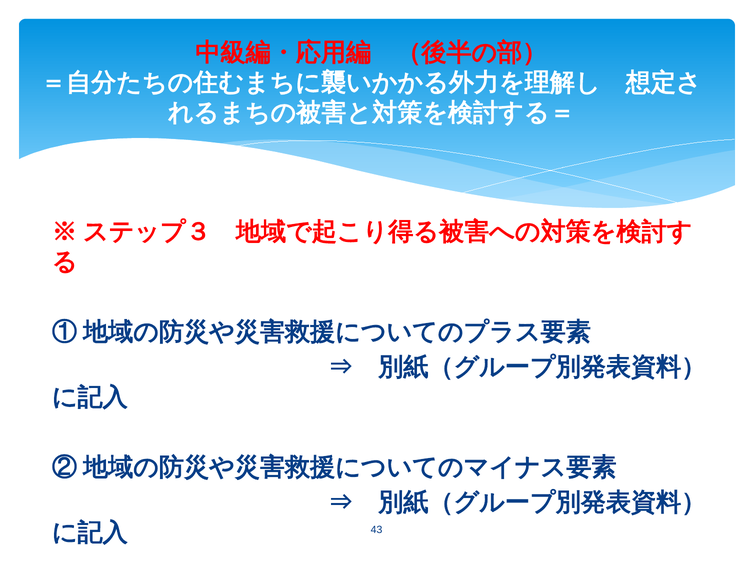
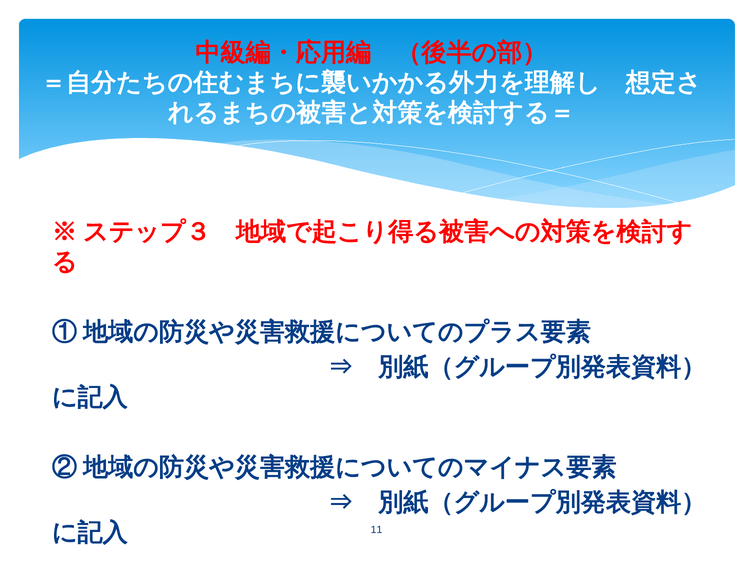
43: 43 -> 11 (377, 530)
